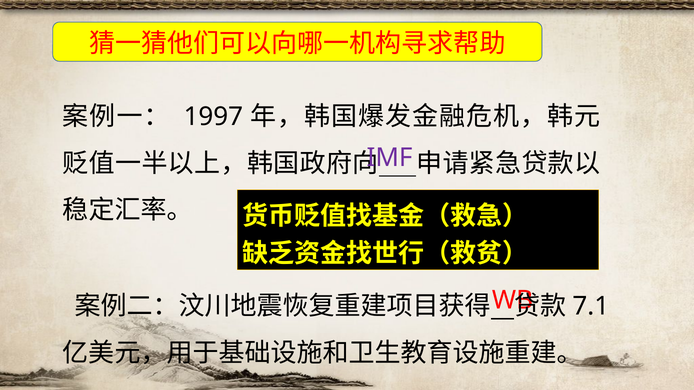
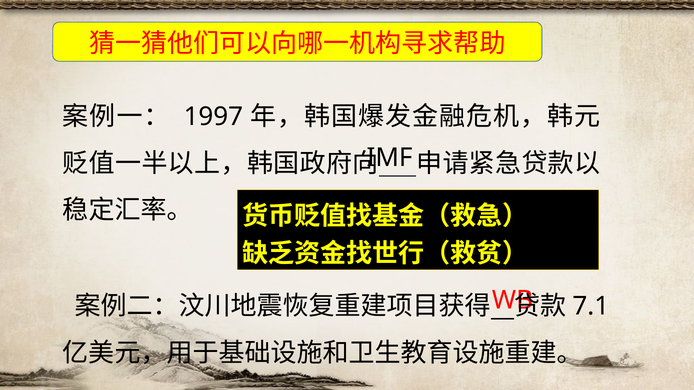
IMF colour: purple -> black (390, 158)
